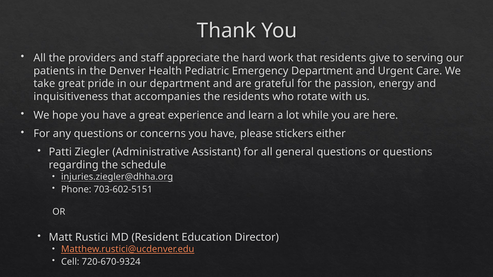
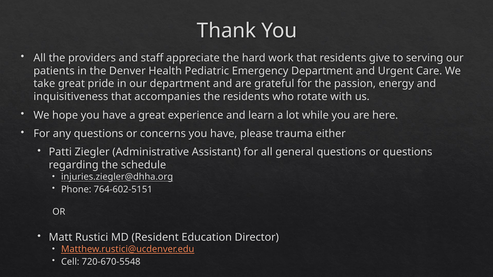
stickers: stickers -> trauma (294, 134)
703-602-5151: 703-602-5151 -> 764-602-5151 (123, 190)
720-670-9324: 720-670-9324 -> 720-670-5548 (111, 262)
